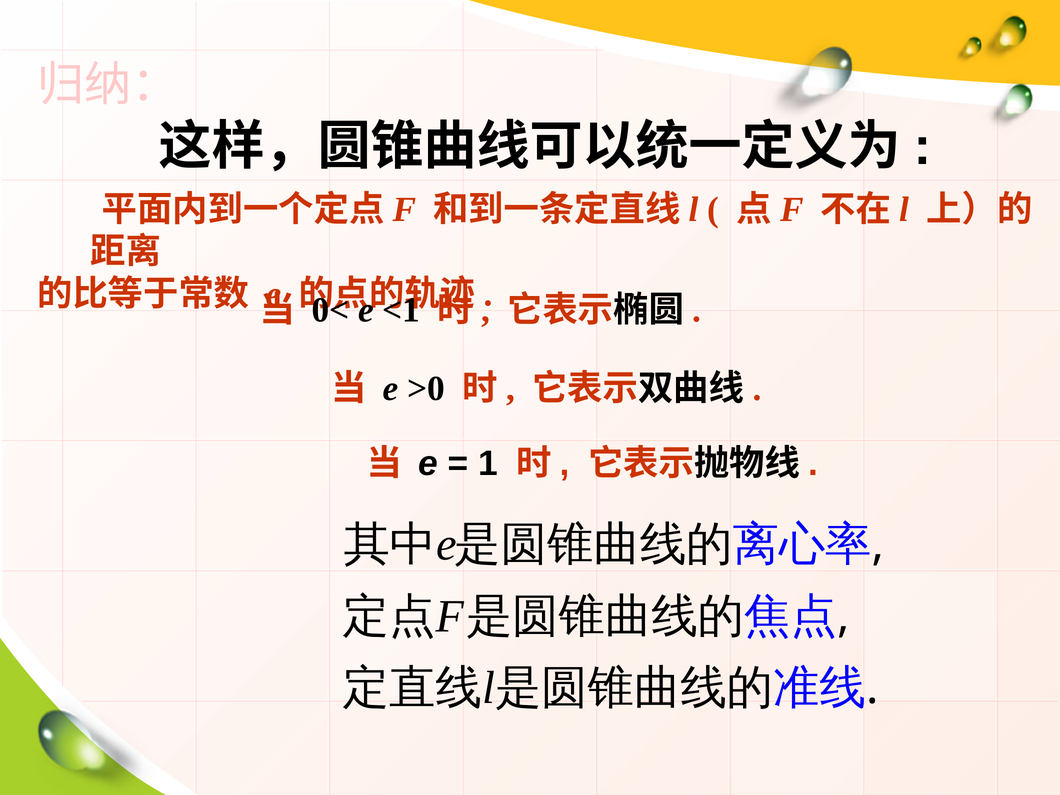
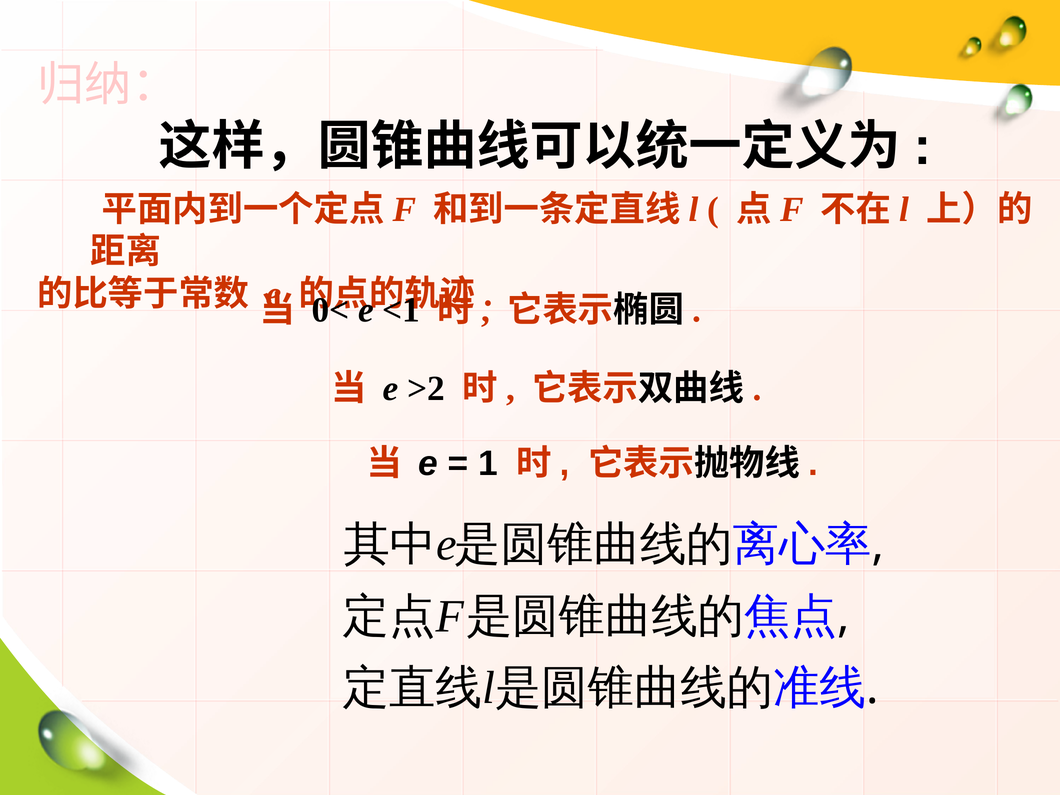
>0: >0 -> >2 (426, 388)
